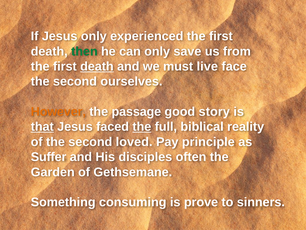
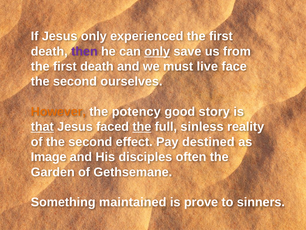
then colour: green -> purple (84, 51)
only underline: none -> present (157, 51)
death underline: present -> none (97, 66)
passage: passage -> potency (136, 111)
biblical: biblical -> sinless (202, 127)
loved: loved -> effect (134, 142)
principle: principle -> destined (208, 142)
Suffer: Suffer -> Image (49, 157)
consuming: consuming -> maintained (133, 202)
